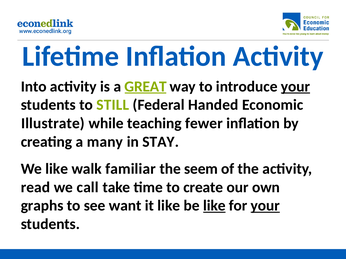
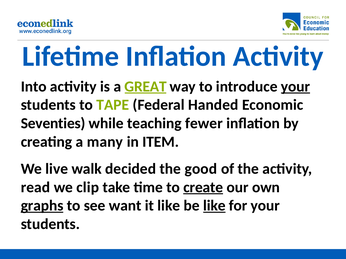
STILL: STILL -> TAPE (113, 105)
Illustrate: Illustrate -> Seventies (53, 124)
STAY: STAY -> ITEM (161, 142)
We like: like -> live (57, 169)
familiar: familiar -> decided (131, 169)
seem: seem -> good (201, 169)
call: call -> clip (88, 188)
create underline: none -> present (203, 188)
graphs underline: none -> present (42, 206)
your underline: present -> none (265, 206)
